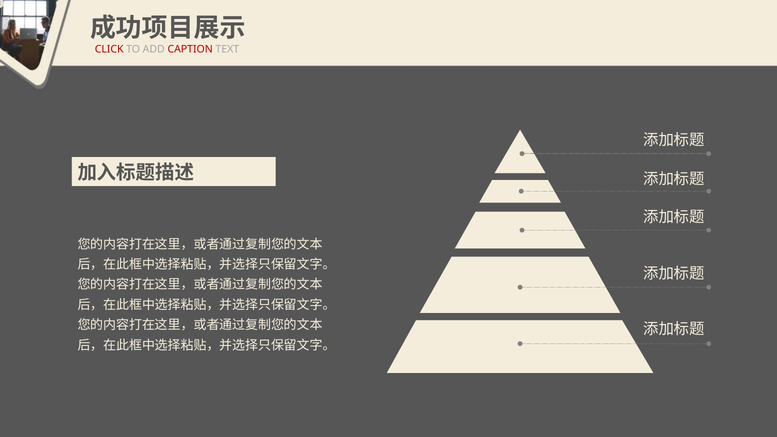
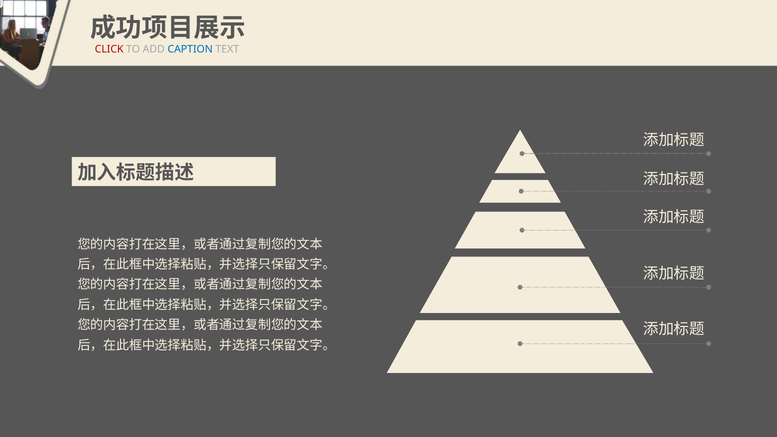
CAPTION colour: red -> blue (190, 50)
